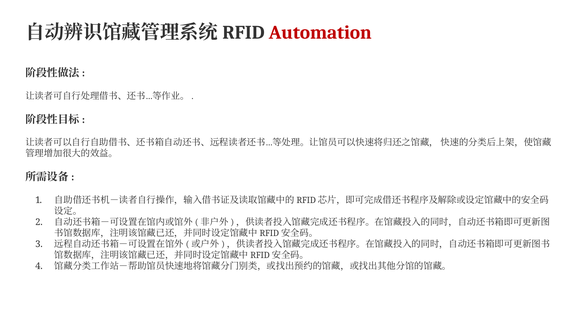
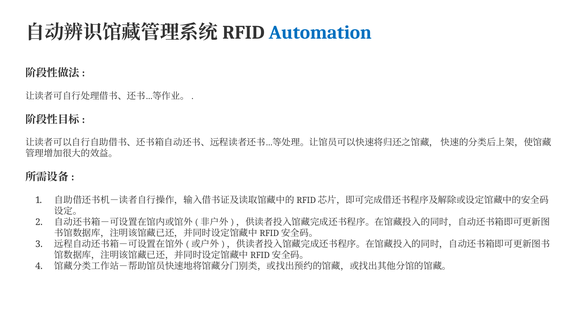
Automation colour: red -> blue (320, 33)
